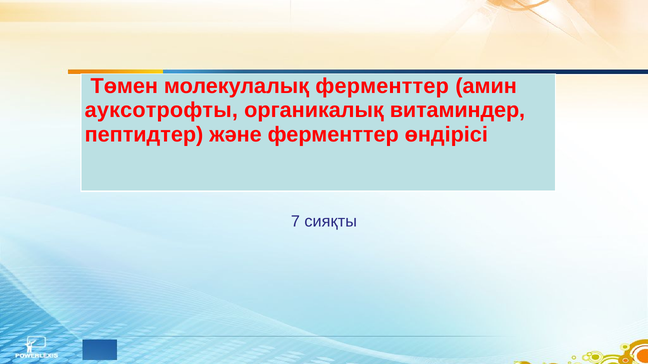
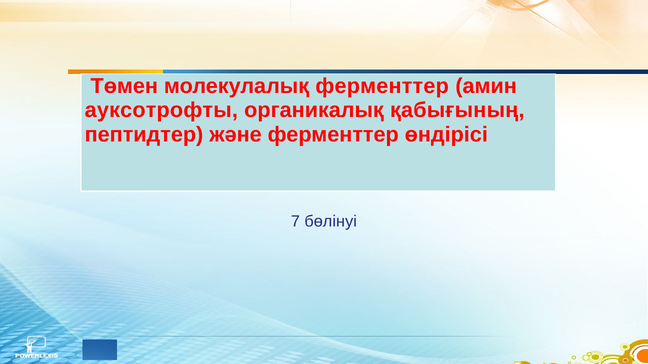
витаминдер: витаминдер -> қабығының (457, 110)
сияқты: сияқты -> бөлінуі (331, 222)
